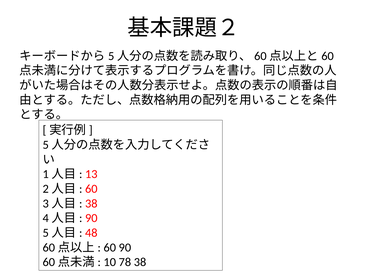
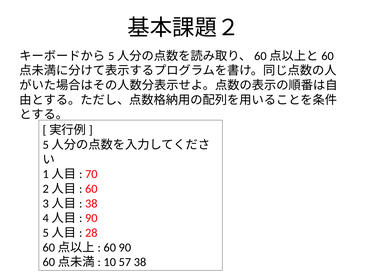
13: 13 -> 70 (91, 174)
48: 48 -> 28 (91, 233)
78: 78 -> 57 (125, 262)
